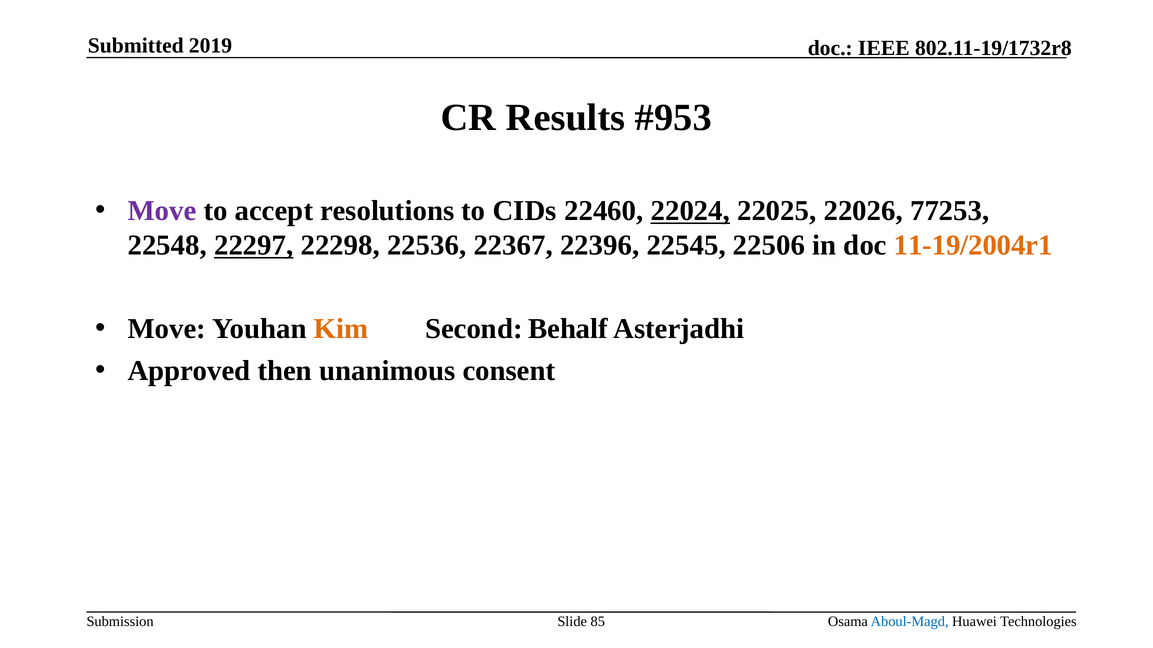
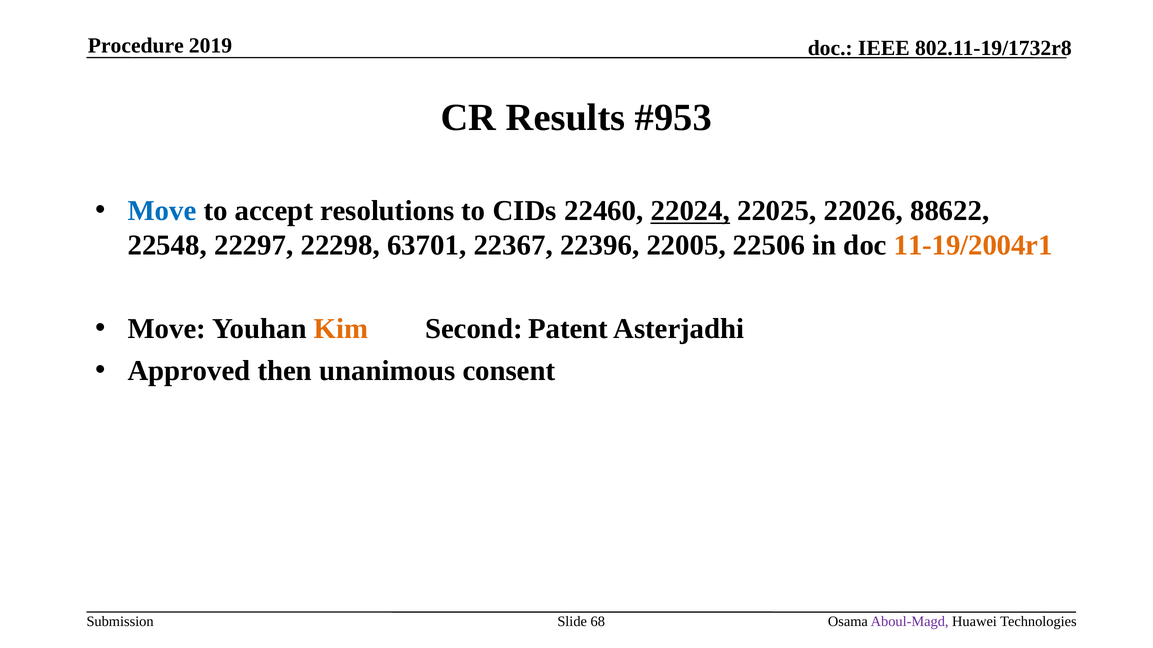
Submitted: Submitted -> Procedure (136, 46)
Move colour: purple -> blue (162, 211)
77253: 77253 -> 88622 (950, 211)
22297 underline: present -> none (254, 246)
22536: 22536 -> 63701 (427, 246)
22545: 22545 -> 22005 (686, 246)
Behalf: Behalf -> Patent (568, 329)
85: 85 -> 68 (598, 622)
Aboul-Magd colour: blue -> purple (910, 622)
